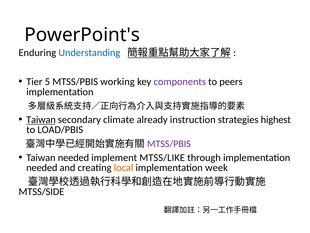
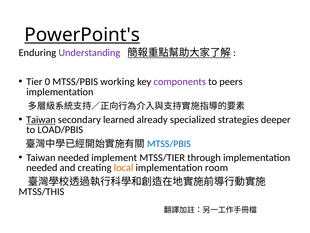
PowerPoint's underline: none -> present (82, 35)
Understanding colour: blue -> purple (89, 53)
5: 5 -> 0 (47, 82)
climate: climate -> learned (119, 119)
instruction: instruction -> specialized (193, 119)
highest: highest -> deeper (276, 119)
MTSS/PBIS colour: purple -> blue (169, 144)
MTSS/LIKE: MTSS/LIKE -> MTSS/TIER (162, 157)
week: week -> room (217, 167)
MTSS/SIDE: MTSS/SIDE -> MTSS/THIS (41, 191)
